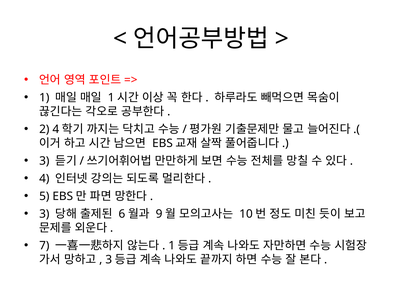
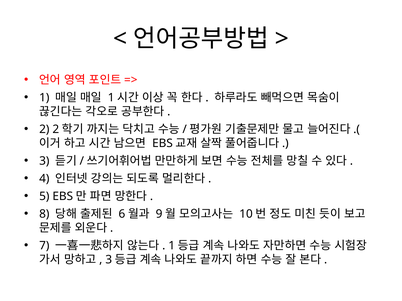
2 4: 4 -> 2 (56, 130)
3: 3 -> 8 (44, 214)
